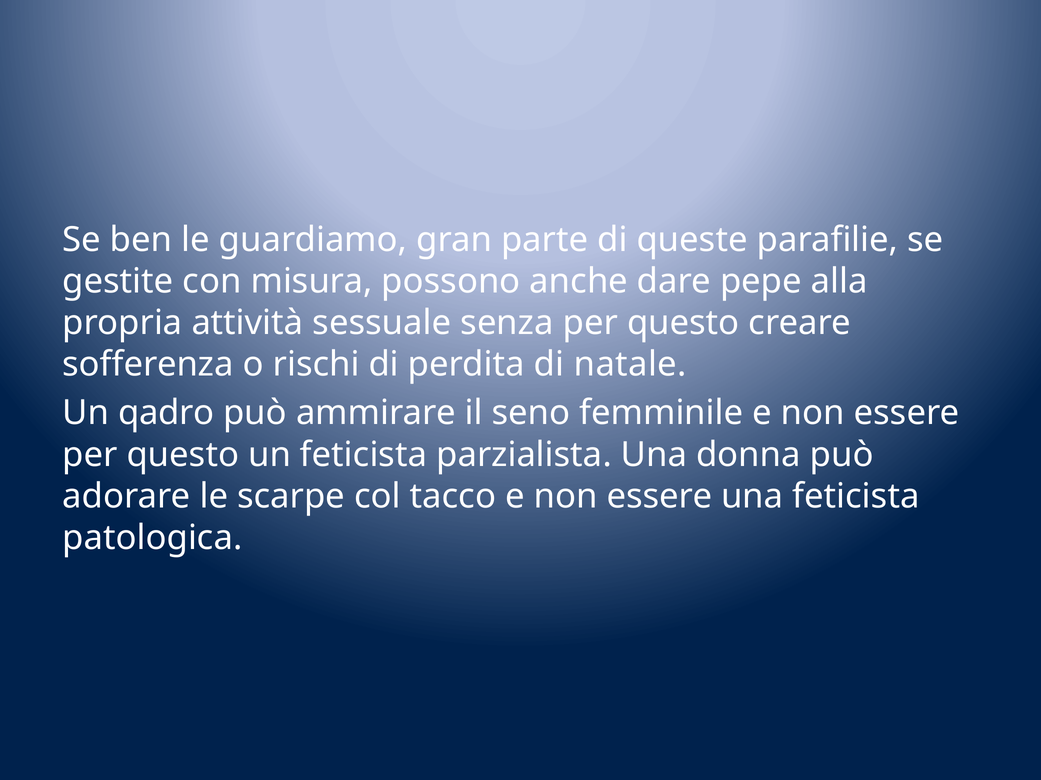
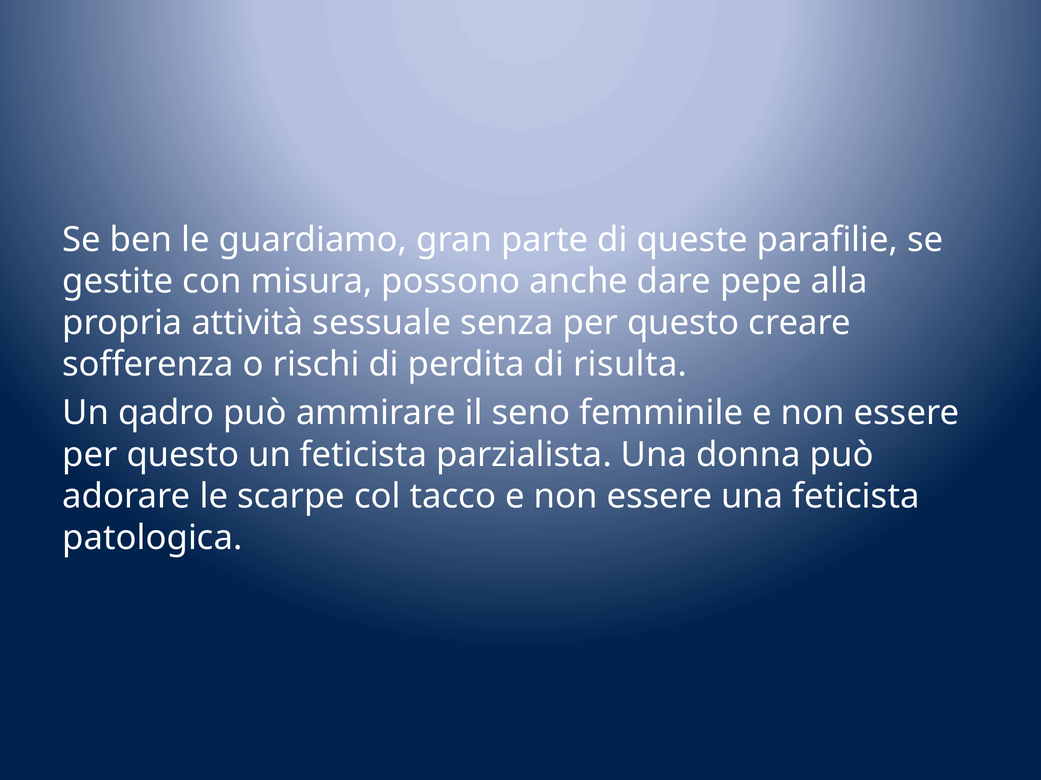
natale: natale -> risulta (630, 365)
